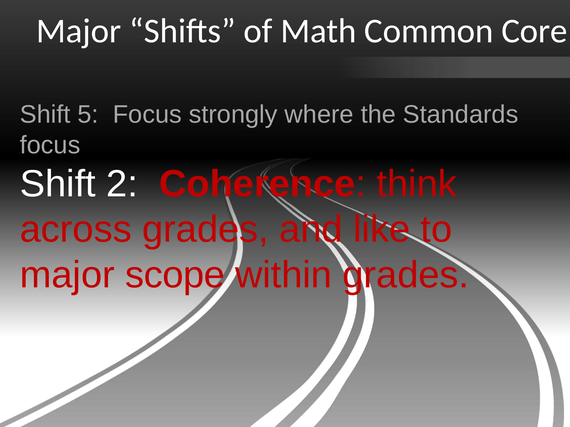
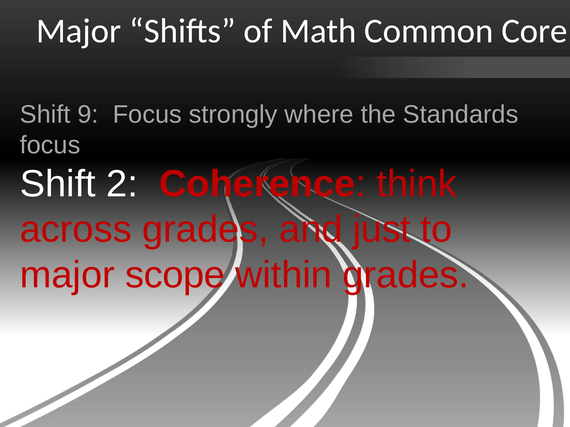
5: 5 -> 9 (88, 115)
like: like -> just (382, 230)
